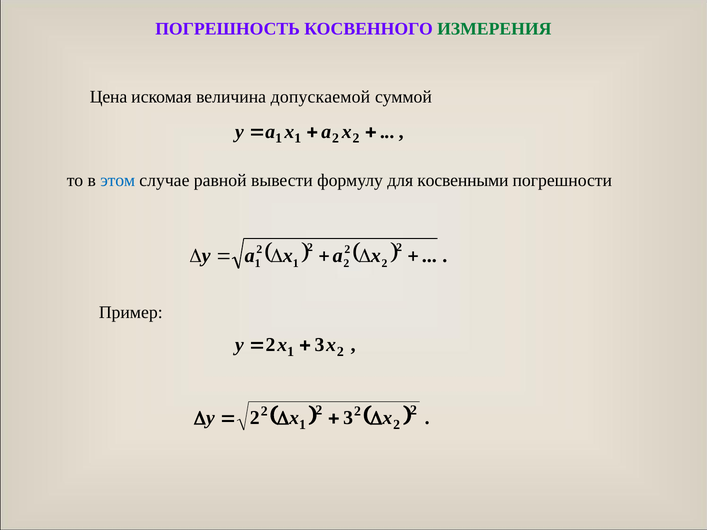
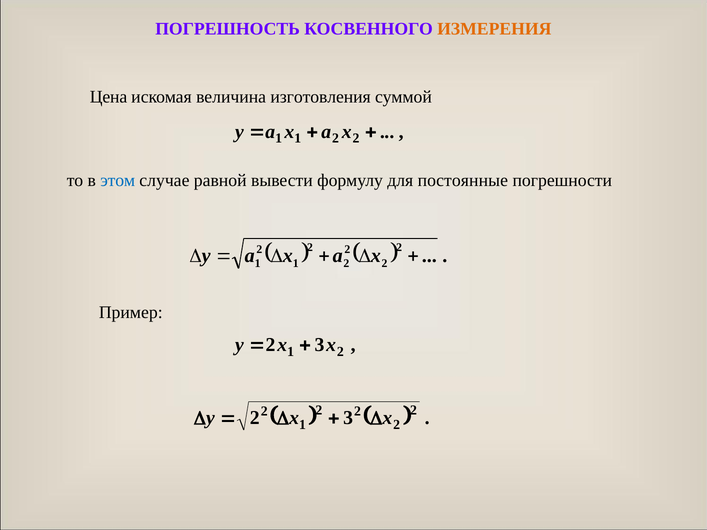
ИЗМЕРЕНИЯ colour: green -> orange (494, 29)
допускаемой: допускаемой -> изготовления (321, 97)
косвенными: косвенными -> постоянные (463, 180)
